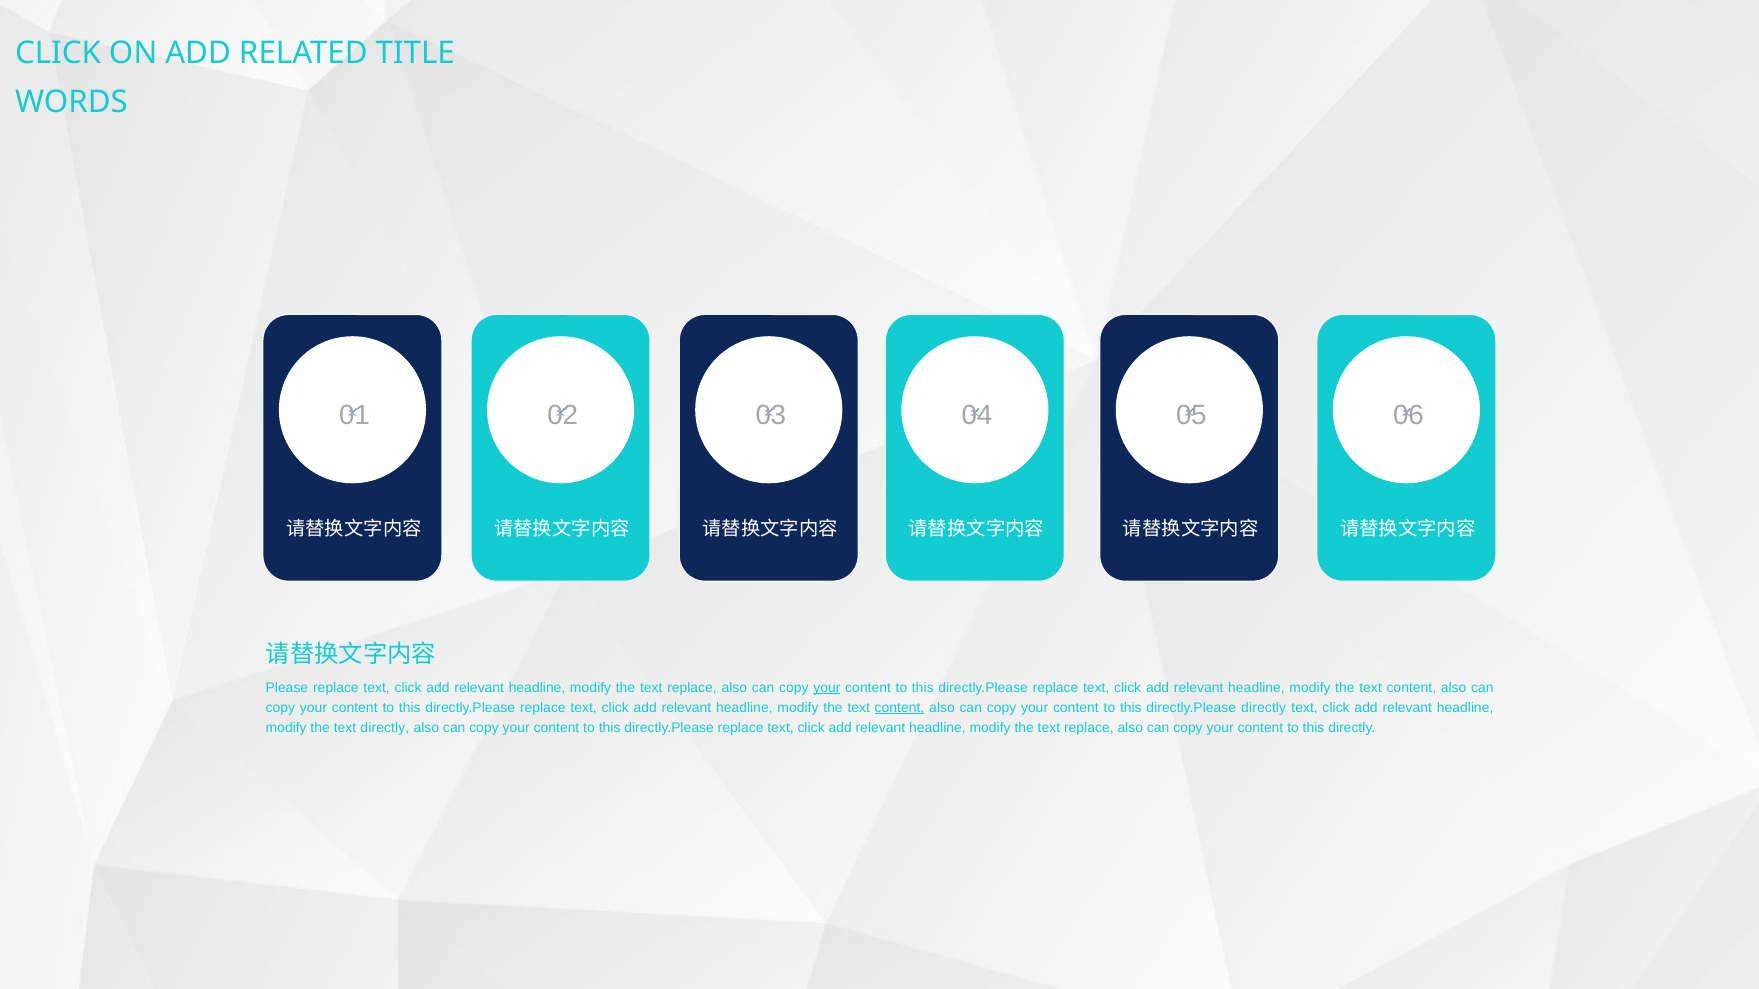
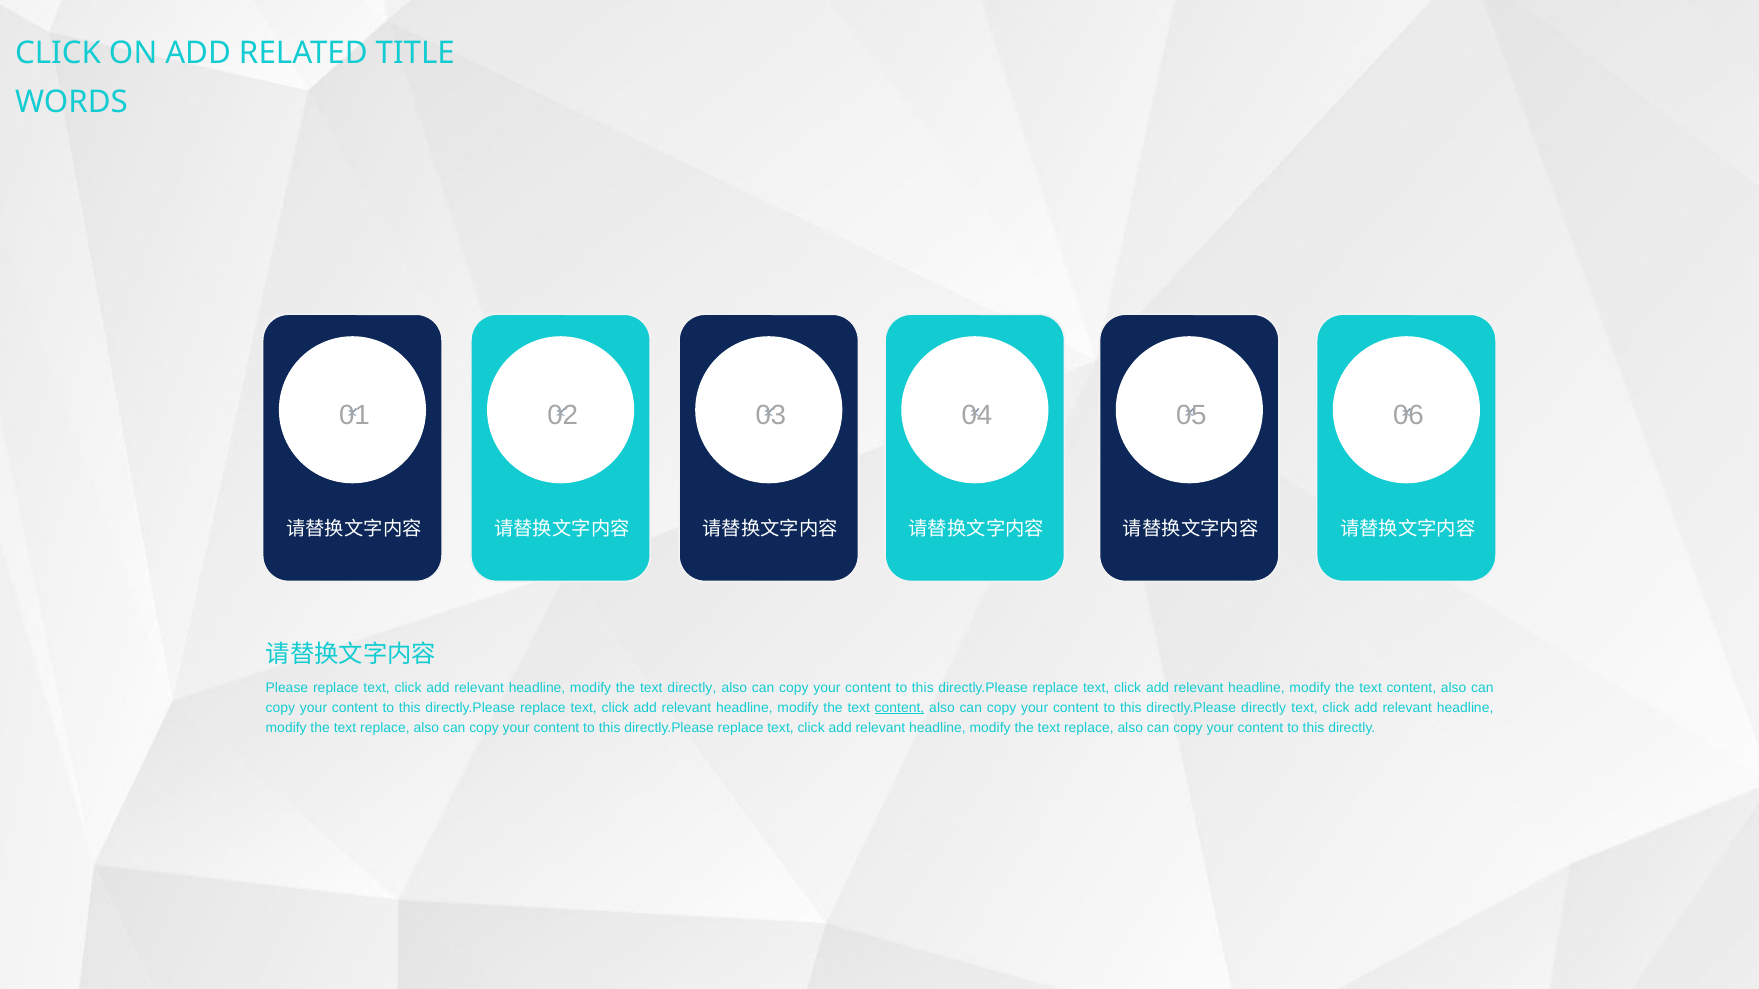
replace: replace -> directly (692, 688)
your underline: present -> none (827, 688)
directly: directly -> replace (385, 728)
